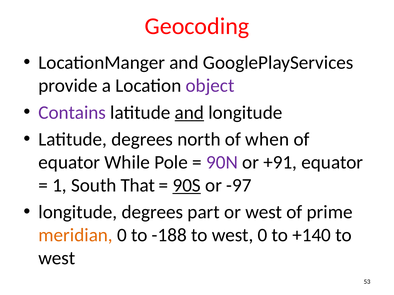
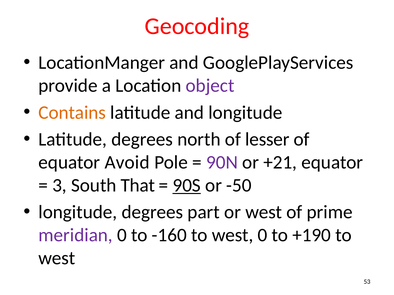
Contains colour: purple -> orange (72, 113)
and underline: present -> none (189, 113)
when: when -> lesser (267, 140)
While: While -> Avoid (127, 163)
+91: +91 -> +21 (280, 163)
1: 1 -> 3 (60, 186)
-97: -97 -> -50 (239, 186)
meridian colour: orange -> purple (76, 235)
-188: -188 -> -160 (169, 235)
+140: +140 -> +190 (312, 235)
